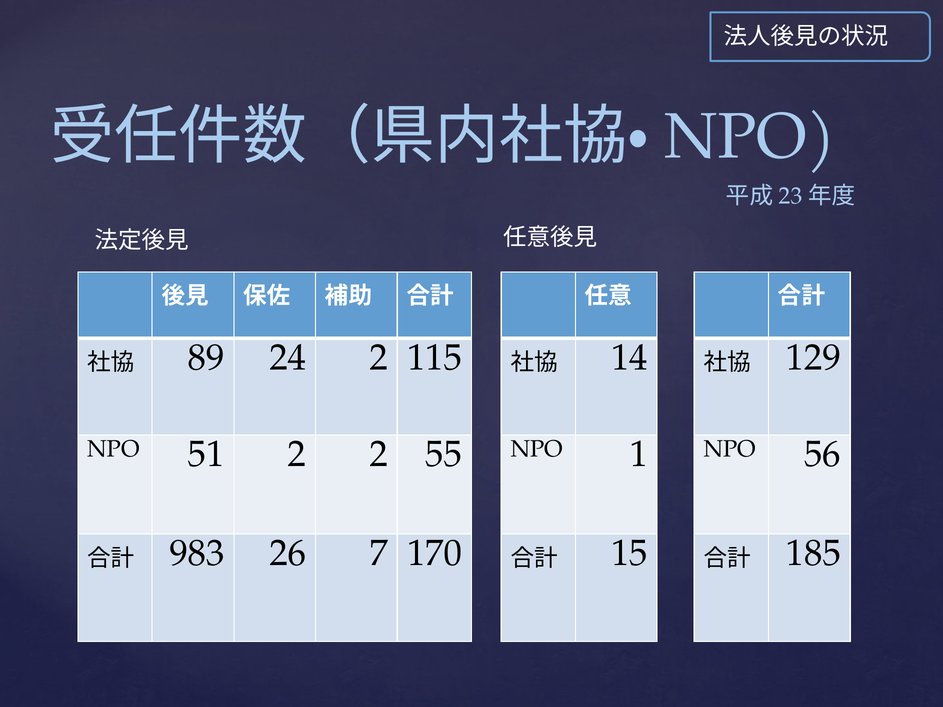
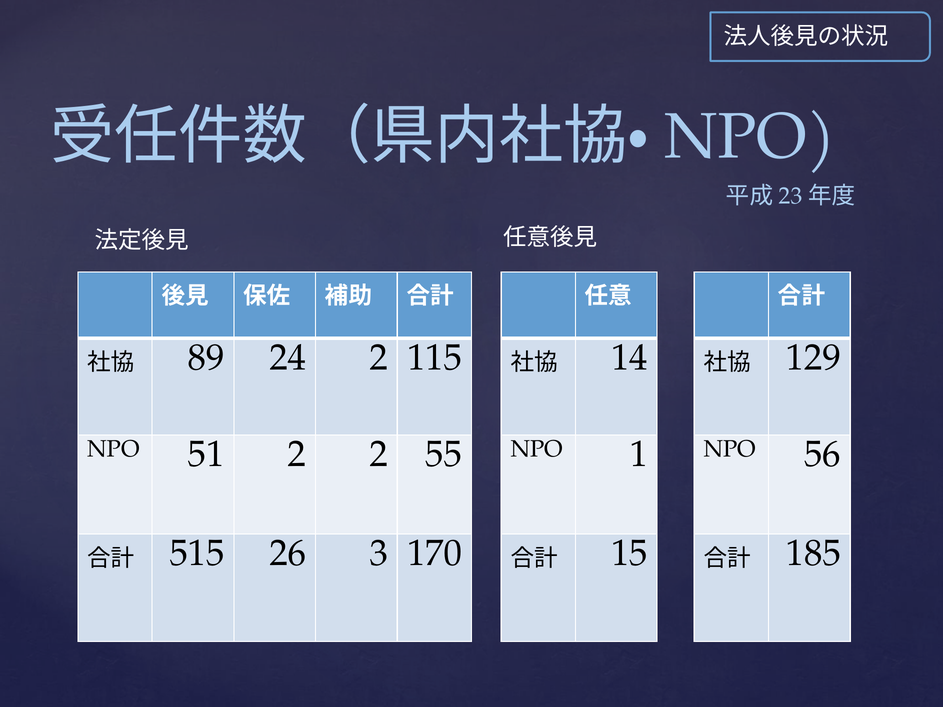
983: 983 -> 515 (197, 553)
7: 7 -> 3 (379, 553)
